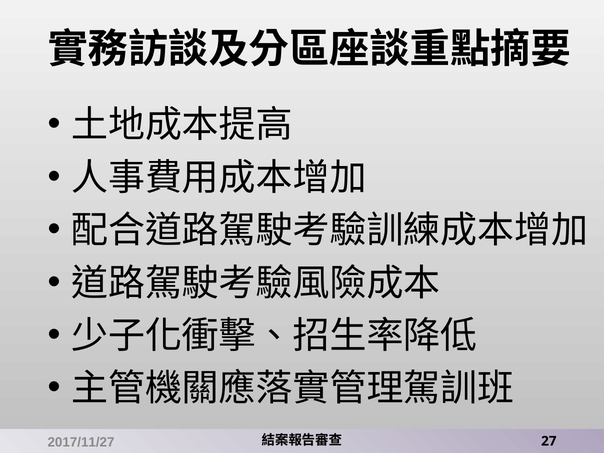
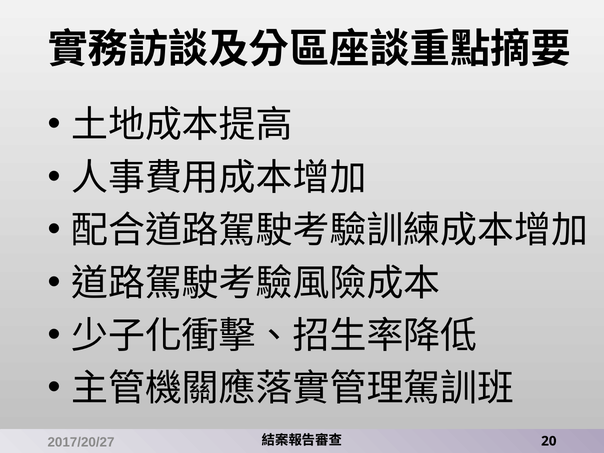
27: 27 -> 20 (549, 441)
2017/11/27: 2017/11/27 -> 2017/20/27 (81, 442)
